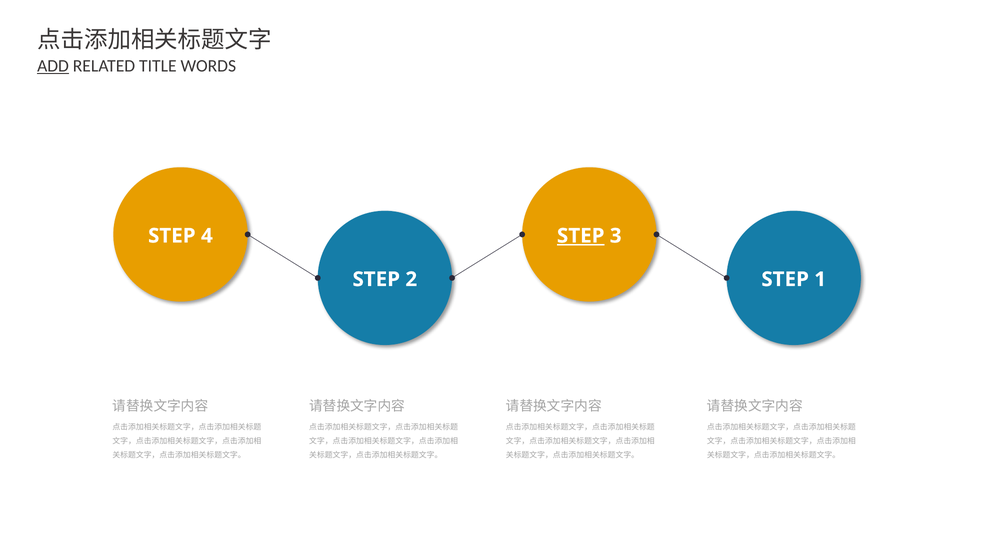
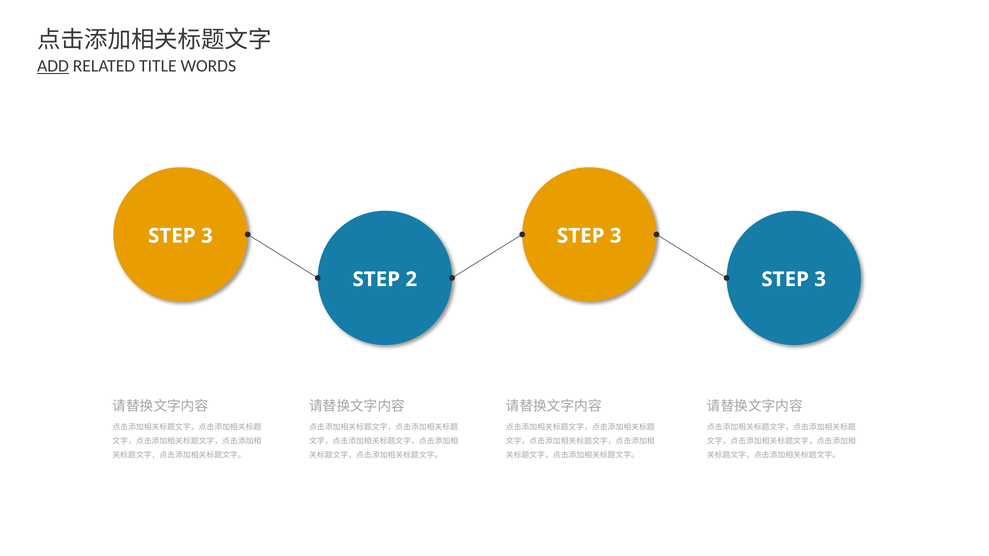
4: 4 -> 3 (207, 236)
STEP underline: present -> none (581, 236)
1: 1 -> 3 (820, 279)
